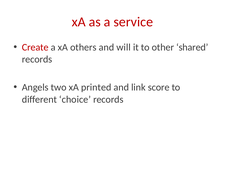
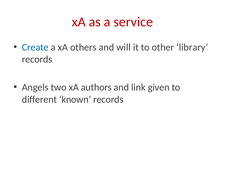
Create colour: red -> blue (35, 47)
shared: shared -> library (192, 47)
printed: printed -> authors (96, 87)
score: score -> given (159, 87)
choice: choice -> known (75, 99)
